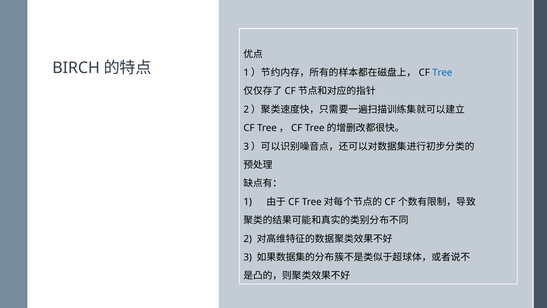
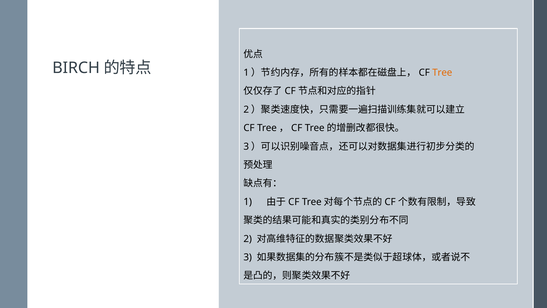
Tree colour: blue -> orange (442, 73)
